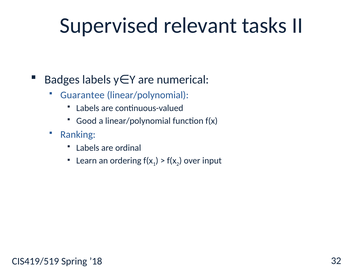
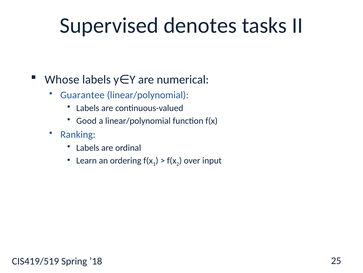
relevant: relevant -> denotes (200, 25)
Badges: Badges -> Whose (62, 79)
32: 32 -> 25 (336, 260)
